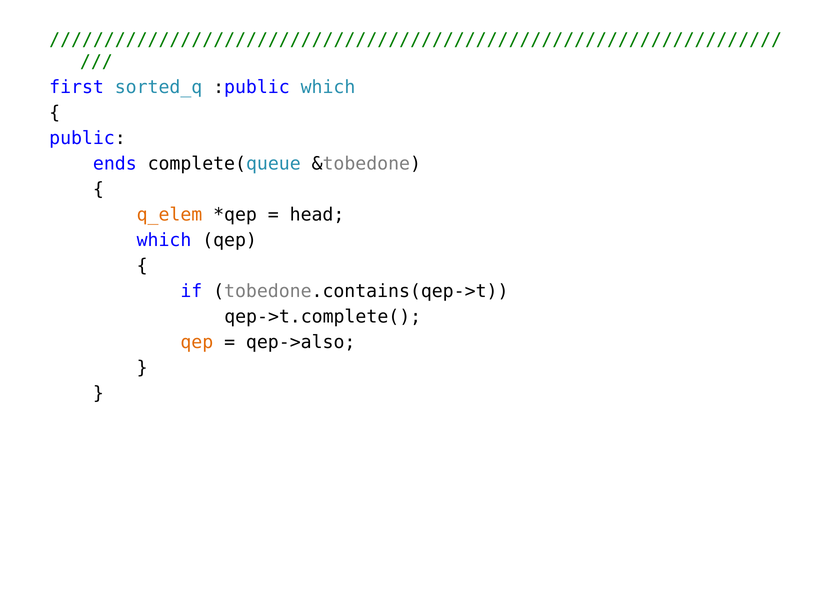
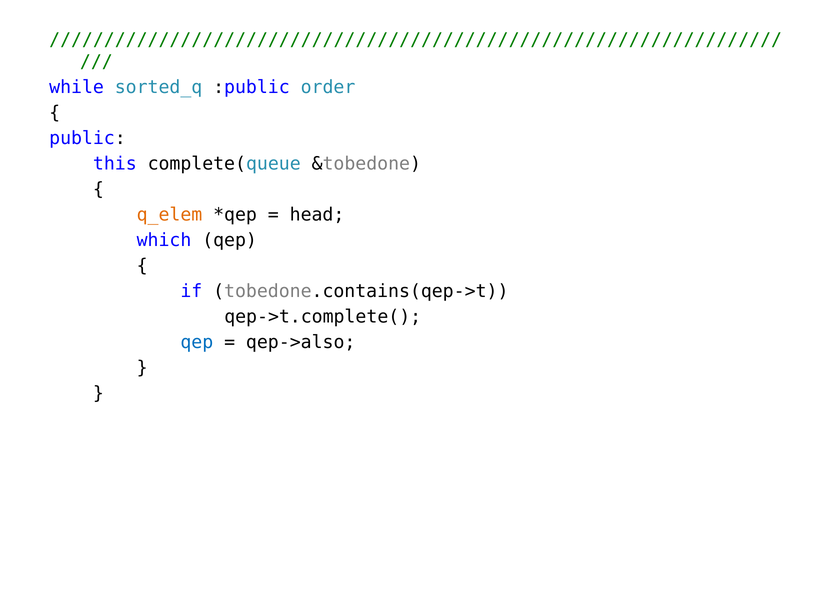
first: first -> while (77, 87)
:public which: which -> order (328, 87)
ends: ends -> this (115, 164)
qep colour: orange -> blue (197, 342)
